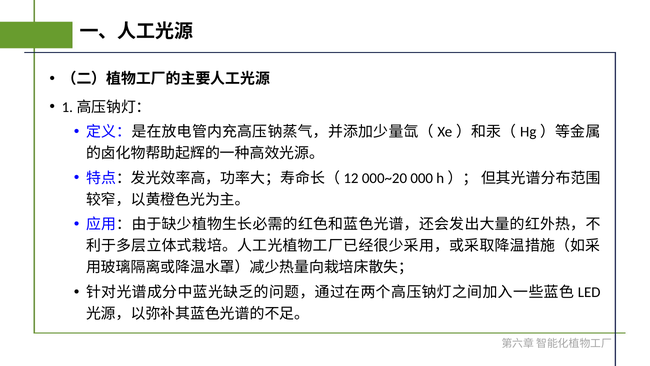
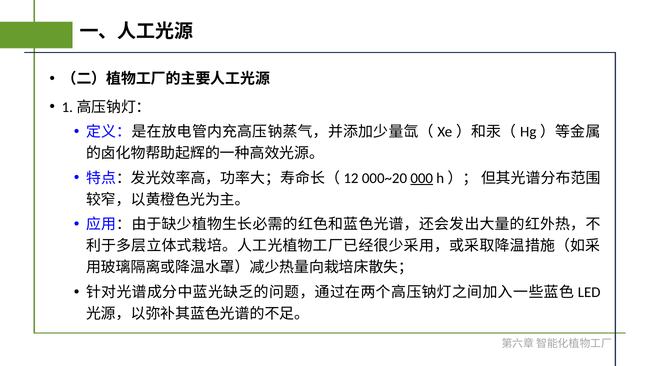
000 underline: none -> present (422, 178)
